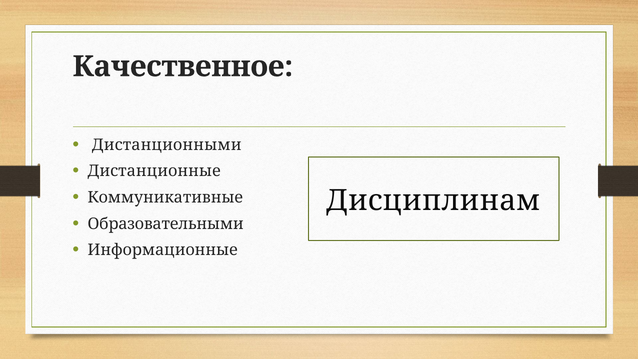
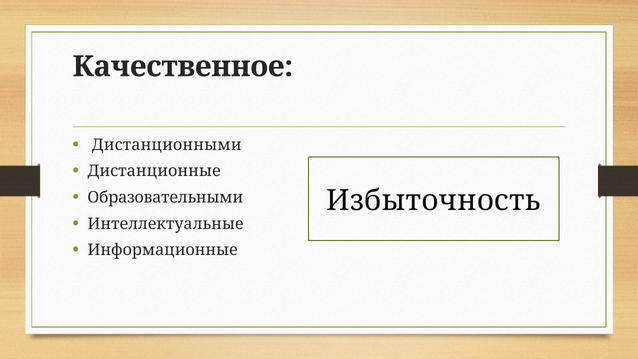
Коммуникативные: Коммуникативные -> Образовательными (165, 197)
Дисциплинам: Дисциплинам -> Избыточность (433, 201)
Образовательными: Образовательными -> Интеллектуальные (166, 224)
